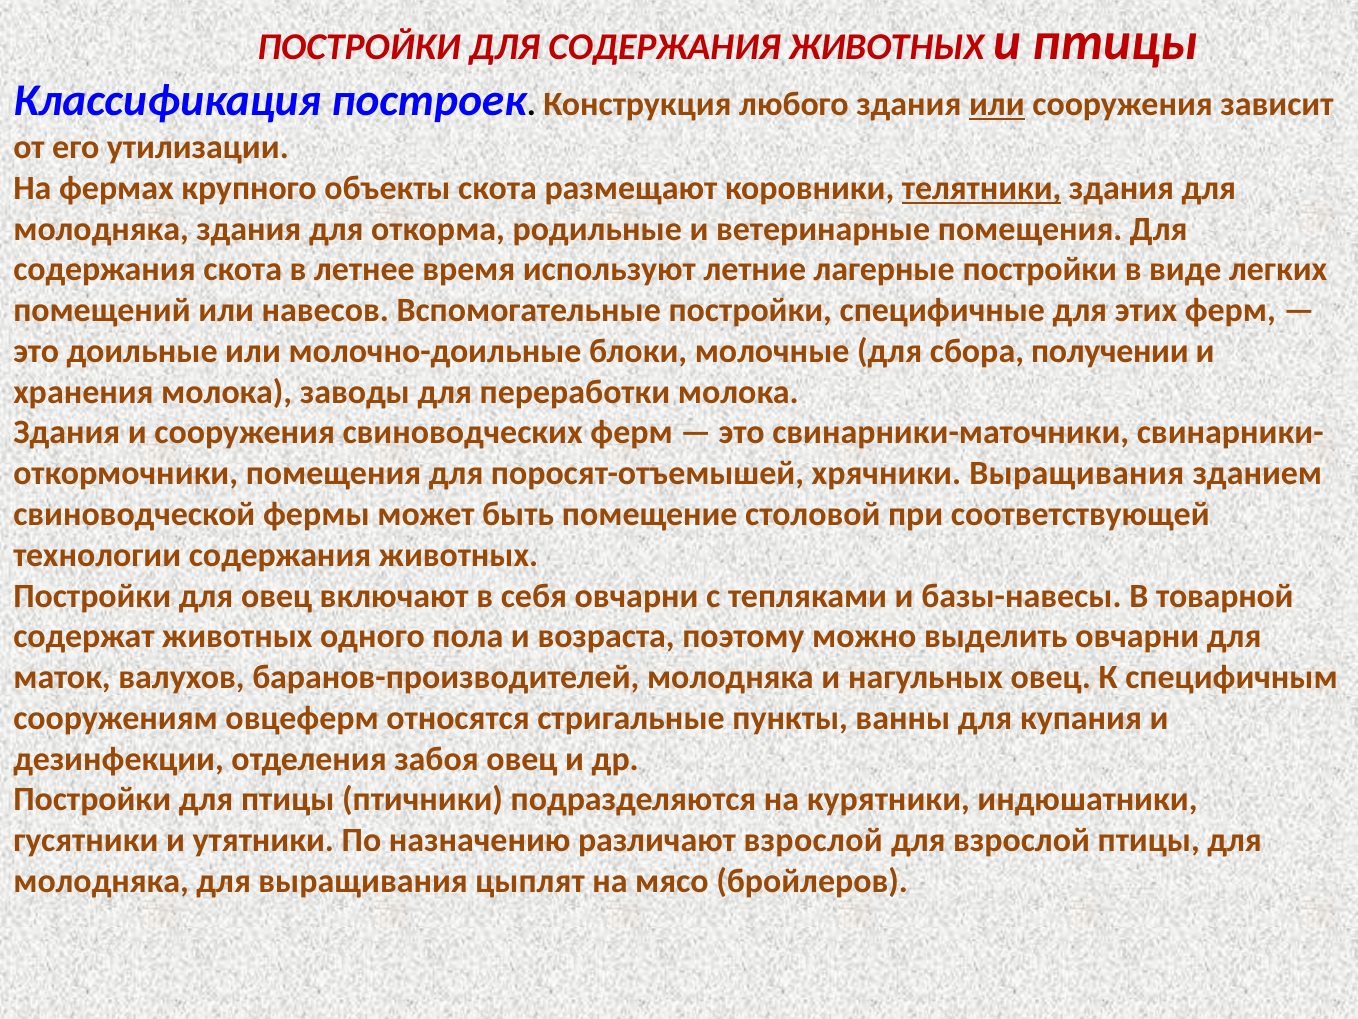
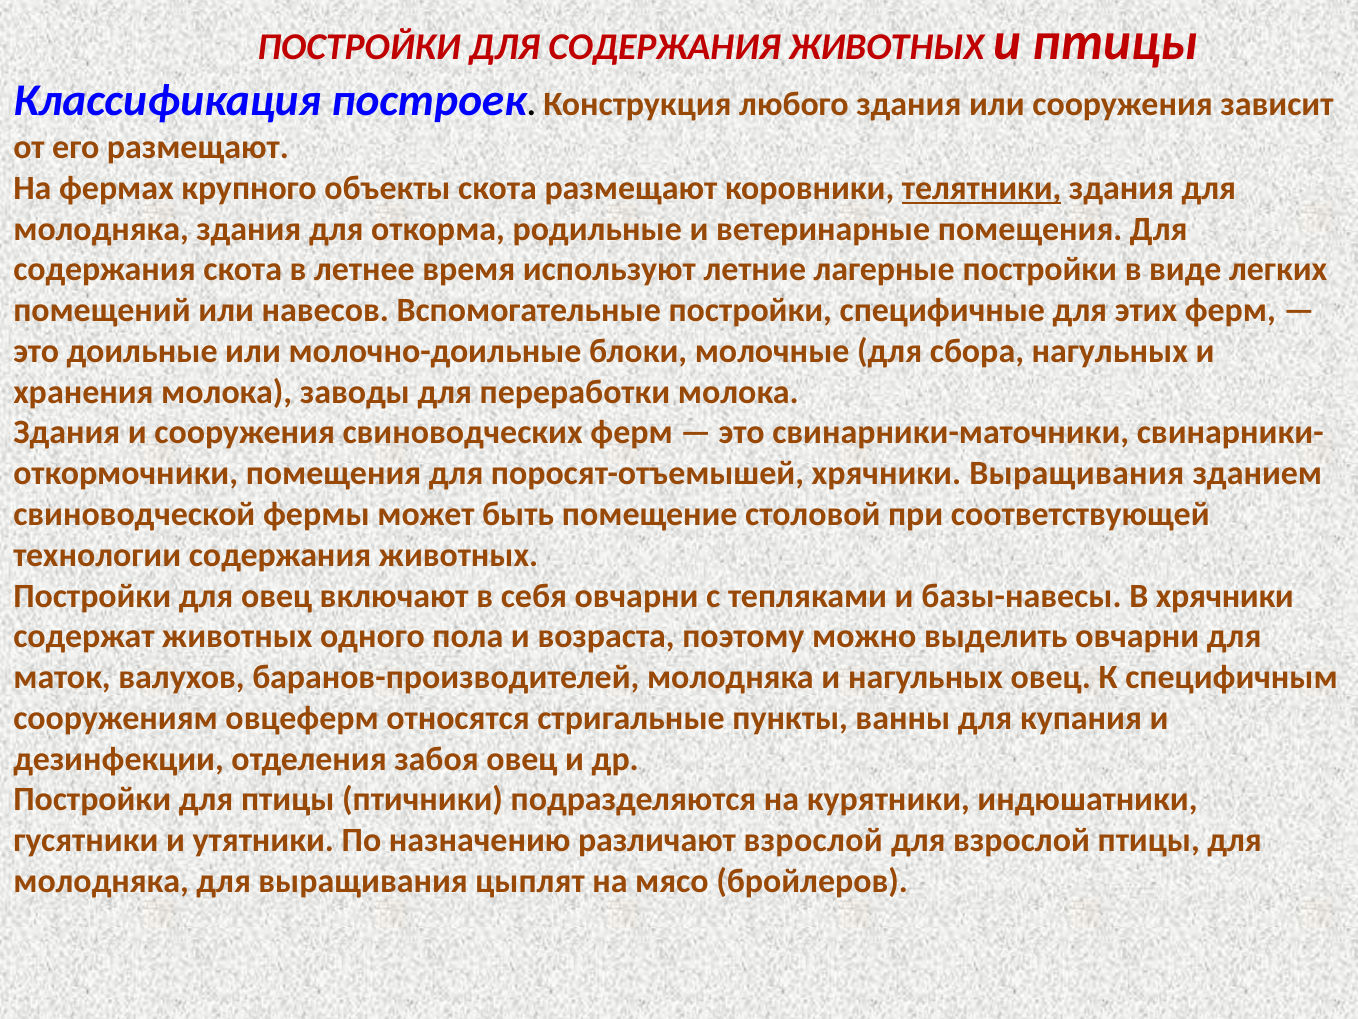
или underline: present -> none (997, 104)
его утилизации: утилизации -> размещают (198, 147)
сбора получении: получении -> нагульных (1110, 351)
В товарной: товарной -> хрячники (1225, 596)
